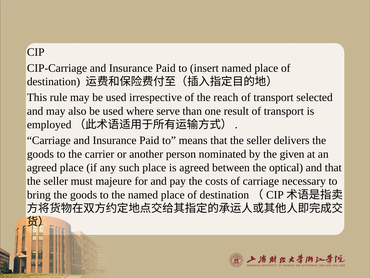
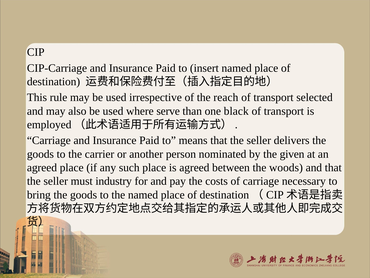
result: result -> black (236, 111)
optical: optical -> woods (286, 167)
majeure: majeure -> industry (114, 181)
